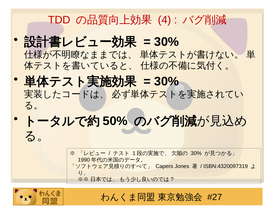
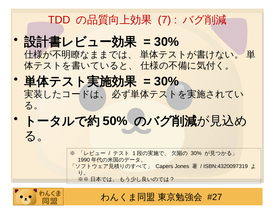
4: 4 -> 7 (165, 20)
